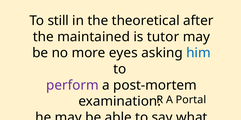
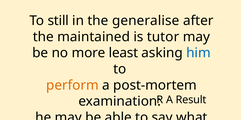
theoretical: theoretical -> generalise (146, 21)
eyes: eyes -> least (123, 53)
perform colour: purple -> orange (72, 86)
Portal: Portal -> Result (191, 100)
